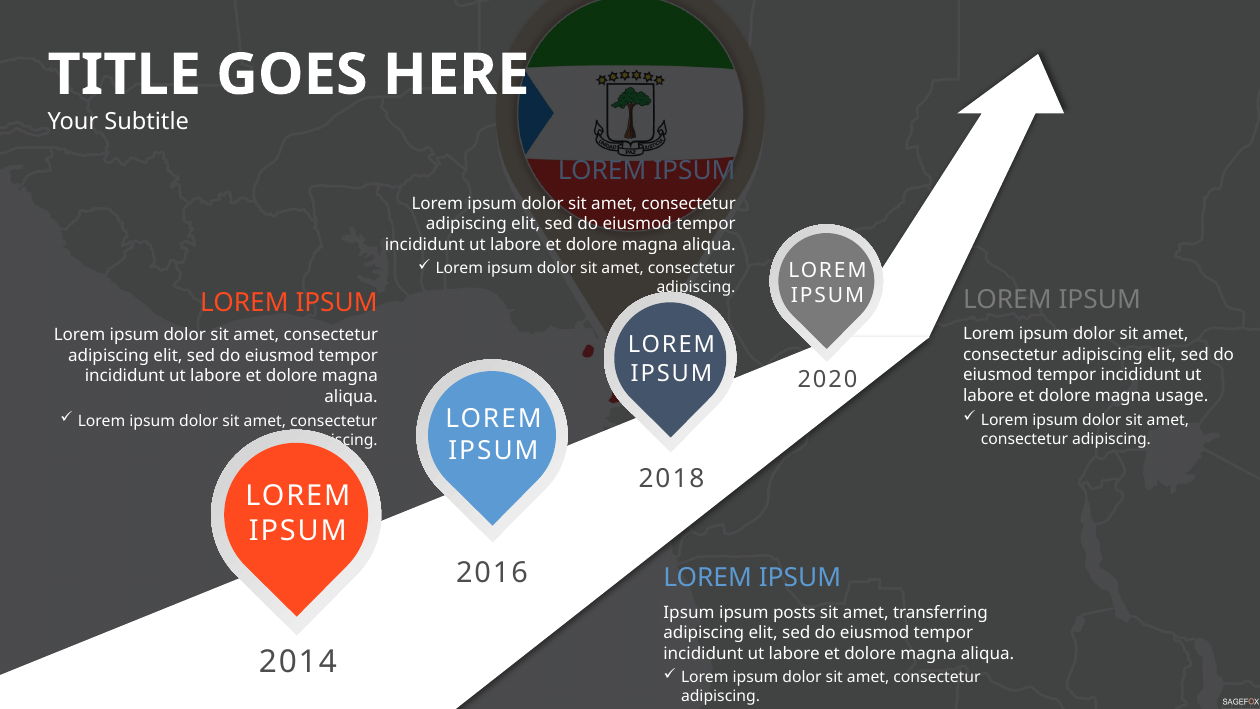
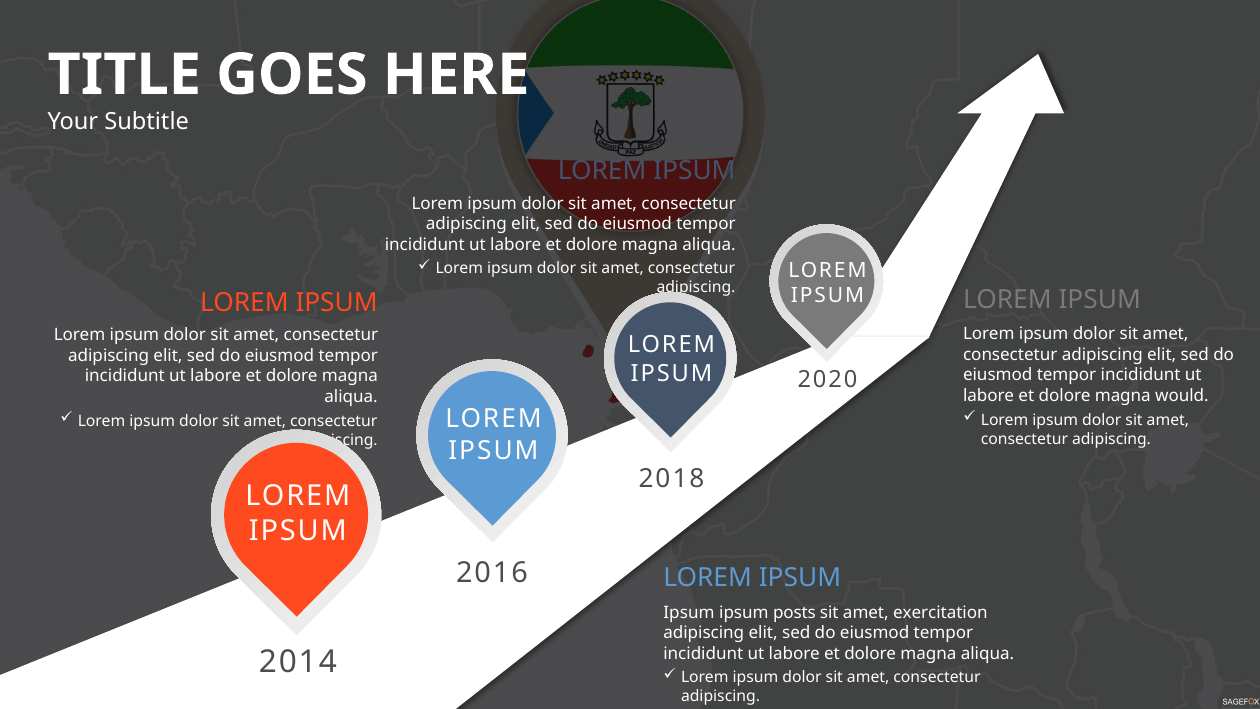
usage: usage -> would (1182, 396)
transferring: transferring -> exercitation (940, 612)
